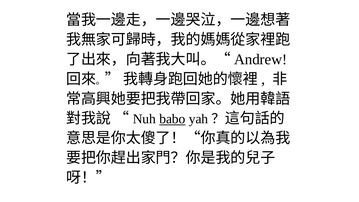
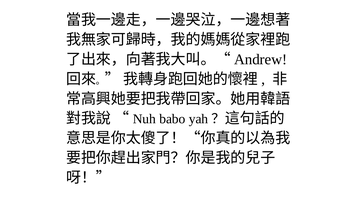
babo underline: present -> none (172, 119)
